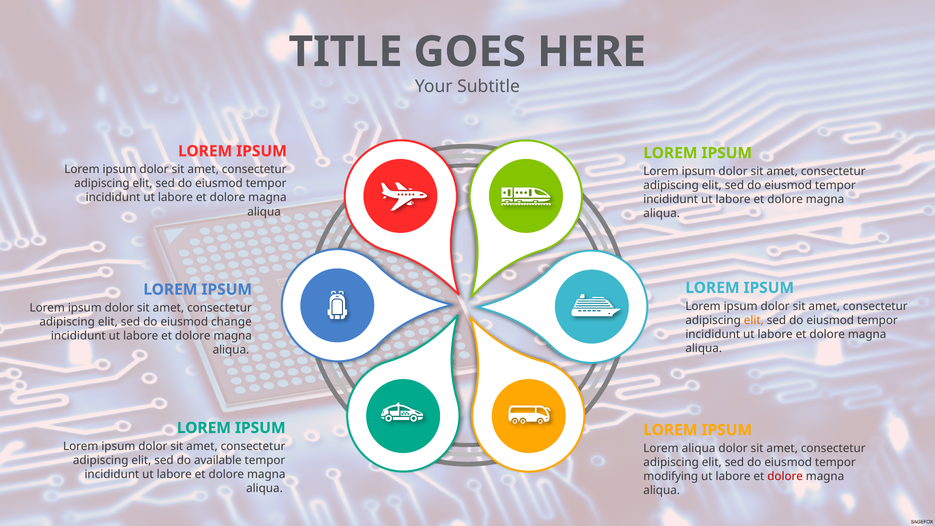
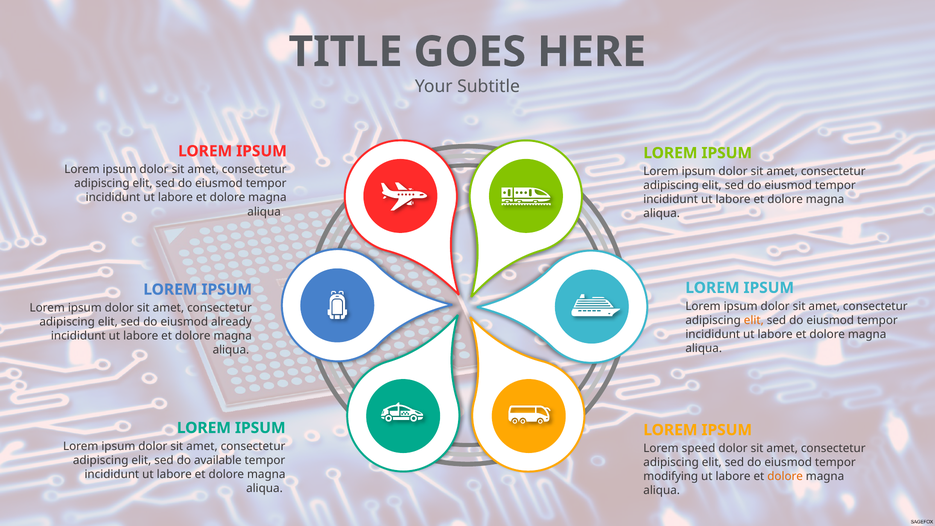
change: change -> already (231, 322)
Lorem aliqua: aliqua -> speed (699, 448)
dolore colour: red -> orange (785, 476)
